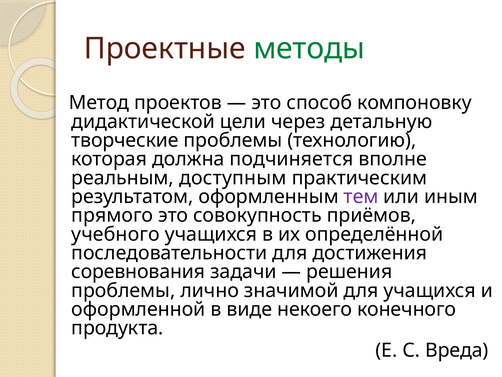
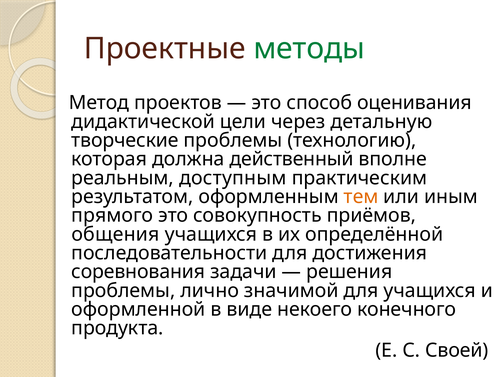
компоновку: компоновку -> оценивания (414, 103)
подчиняется: подчиняется -> действенный (292, 159)
тем colour: purple -> orange (361, 196)
учебного: учебного -> общения (115, 234)
Вреда: Вреда -> Своей (457, 350)
